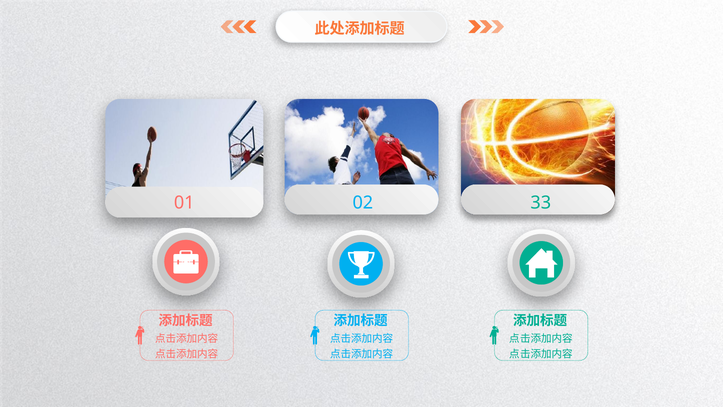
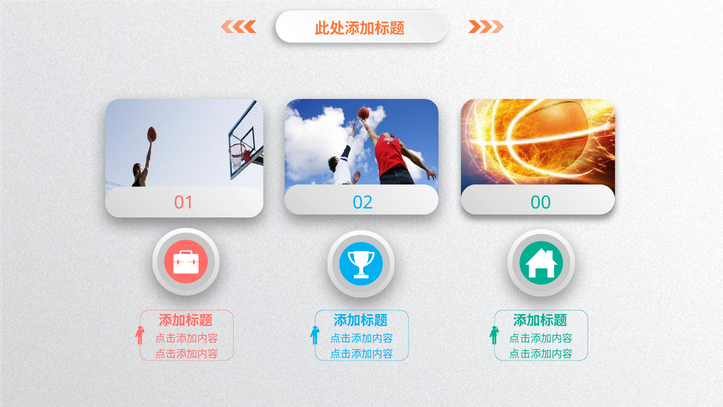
33: 33 -> 00 (541, 203)
